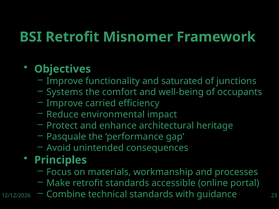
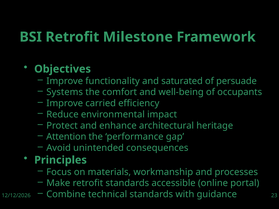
Misnomer: Misnomer -> Milestone (138, 37)
junctions: junctions -> persuade (236, 81)
Pasquale: Pasquale -> Attention (66, 137)
